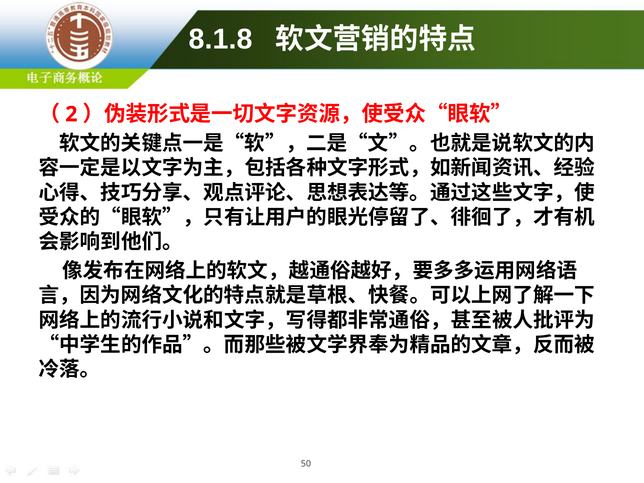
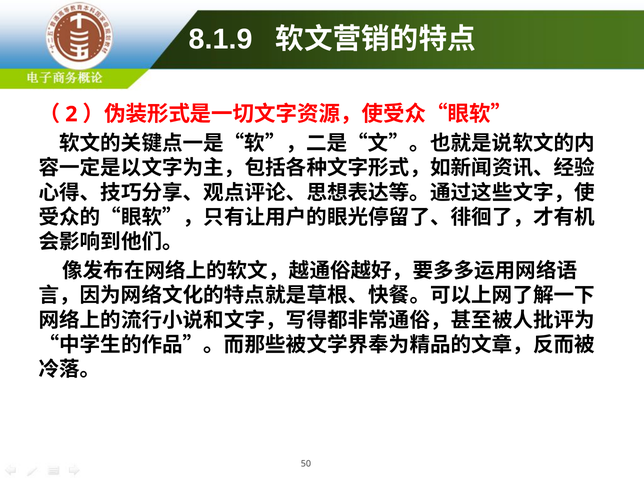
8.1.8: 8.1.8 -> 8.1.9 (221, 39)
